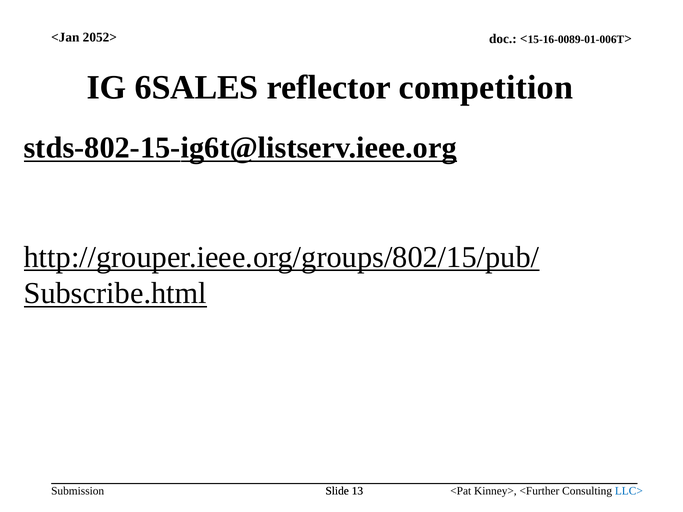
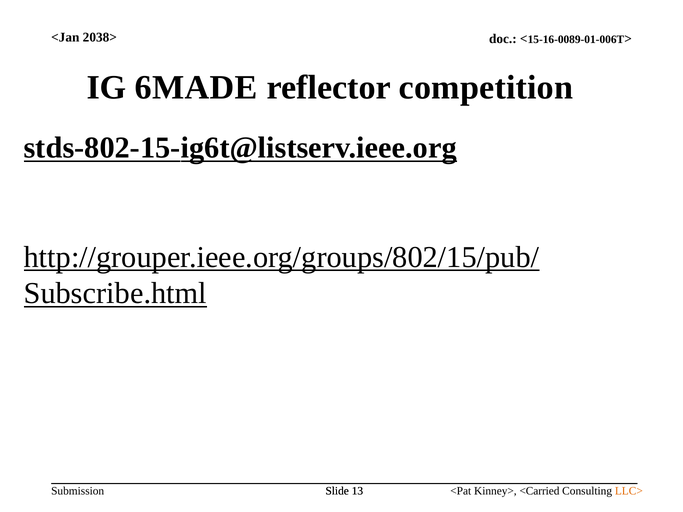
2052>: 2052> -> 2038> (100, 38)
6SALES: 6SALES -> 6MADE (196, 88)
<Further: <Further -> <Carried (539, 491)
LLC> colour: blue -> orange (629, 491)
